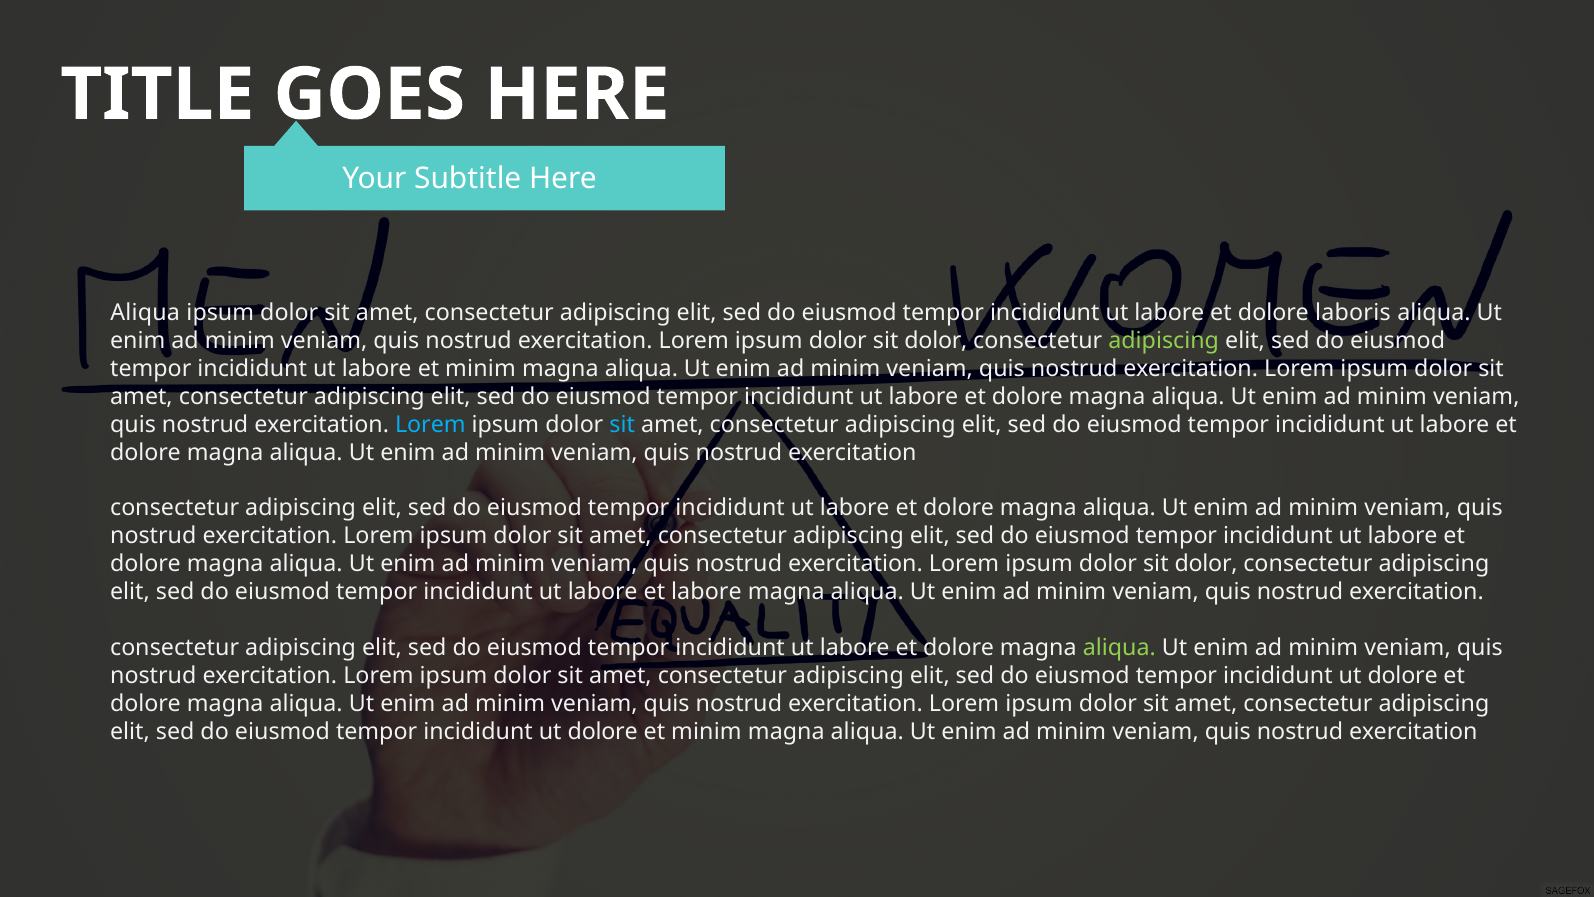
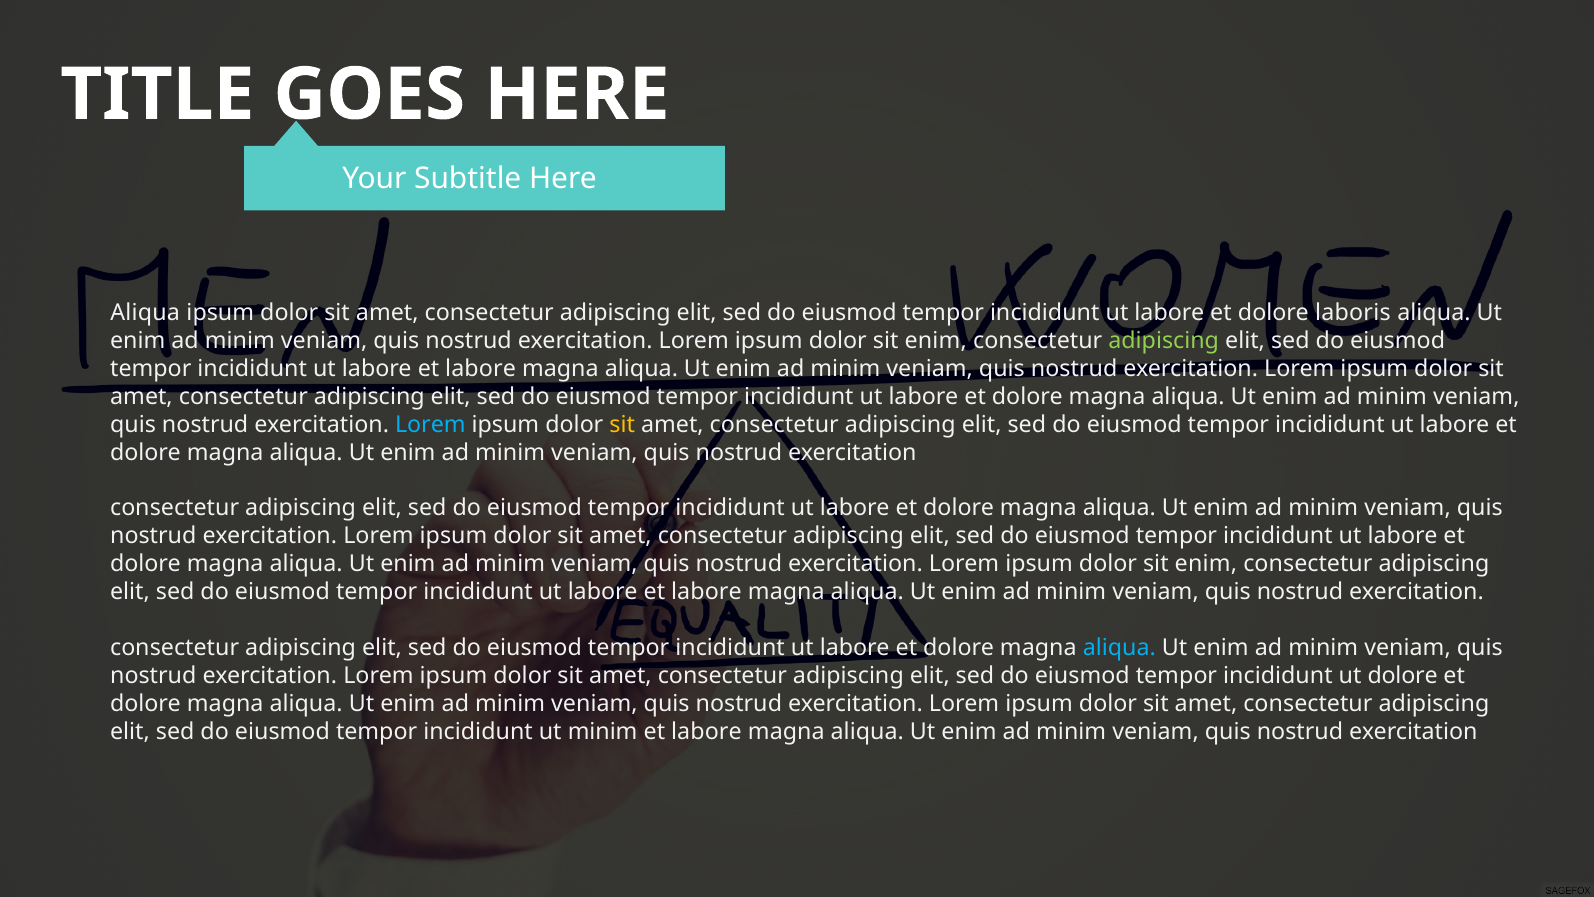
dolor: dolor -> enim (936, 341)
minim: minim -> labore (481, 368)
sit colour: light blue -> yellow (622, 424)
dolor: dolor -> enim (1206, 564)
aliqua colour: light green -> light blue (1119, 648)
dolore: dolore -> minim (603, 731)
minim: minim -> labore (706, 731)
